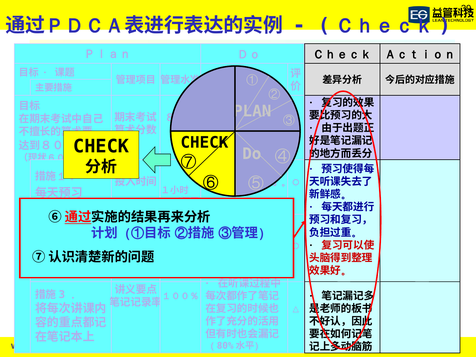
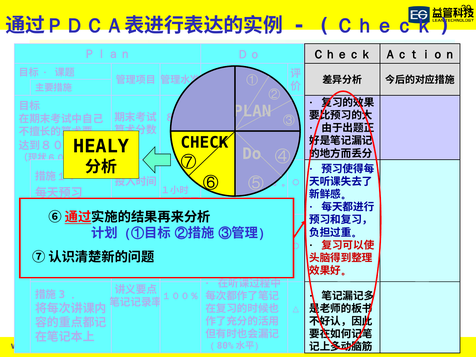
CHECK: CHECK -> HEALY (101, 146)
